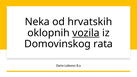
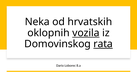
rata underline: none -> present (103, 44)
